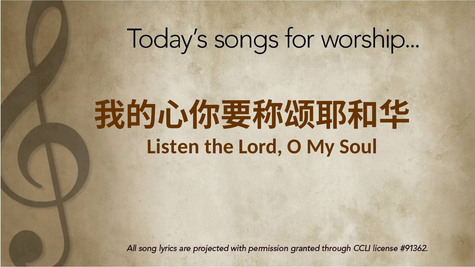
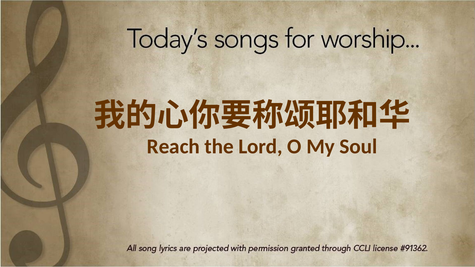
Listen: Listen -> Reach (173, 147)
